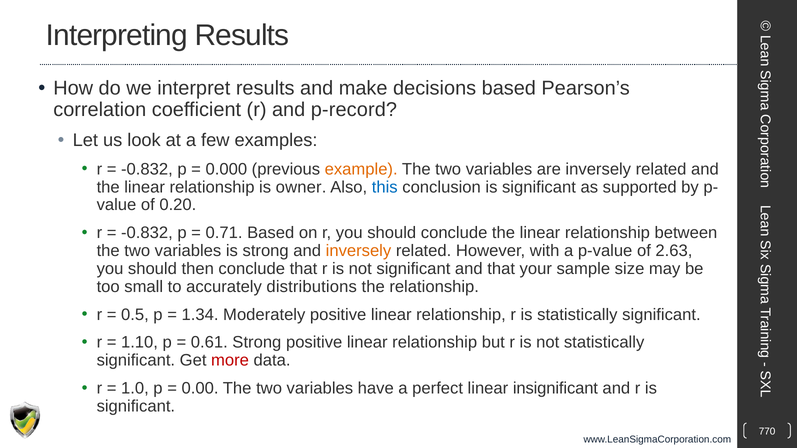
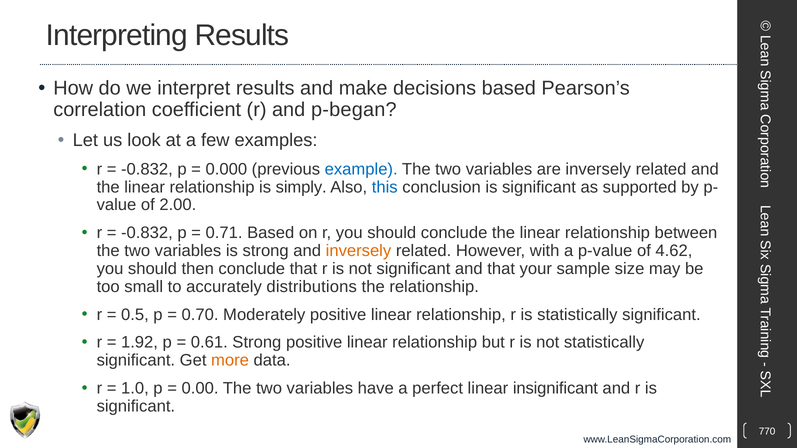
p-record: p-record -> p-began (354, 110)
example colour: orange -> blue (361, 169)
owner: owner -> simply (301, 187)
0.20: 0.20 -> 2.00 (178, 205)
2.63: 2.63 -> 4.62 (674, 251)
1.34: 1.34 -> 0.70 (200, 315)
1.10: 1.10 -> 1.92 (139, 343)
more colour: red -> orange (230, 361)
